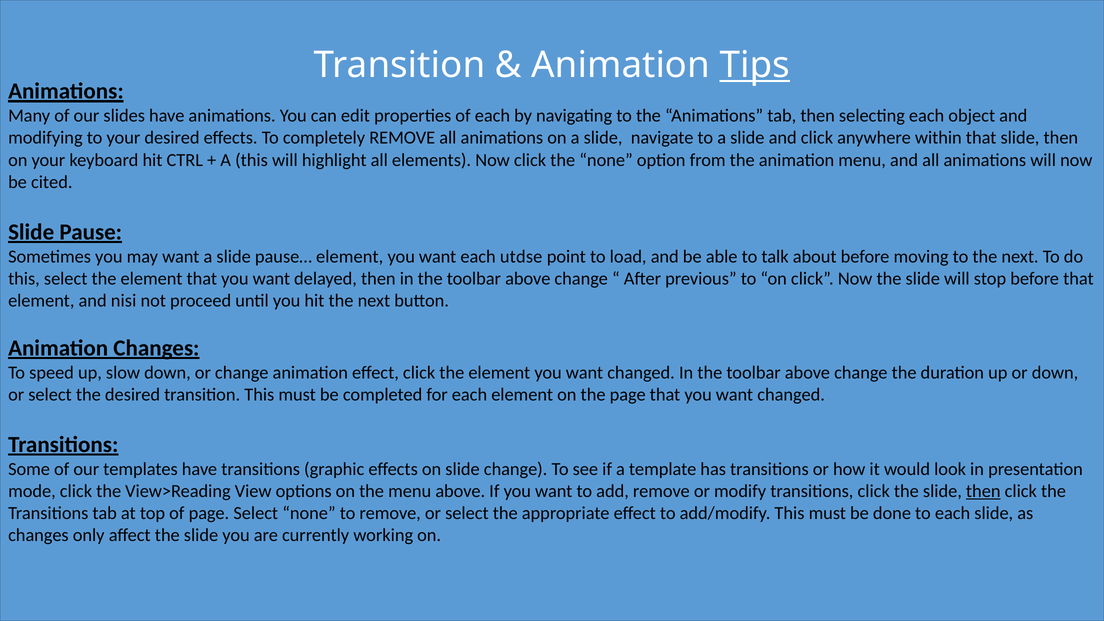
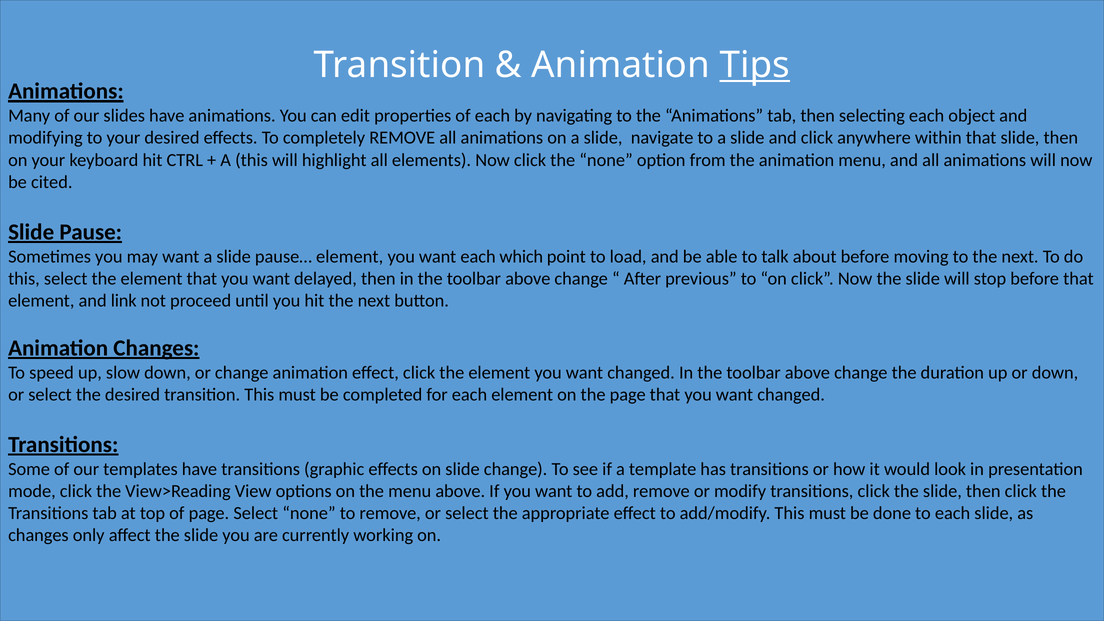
utdse: utdse -> which (521, 257)
nisi: nisi -> link (124, 301)
then underline: present -> none (983, 491)
